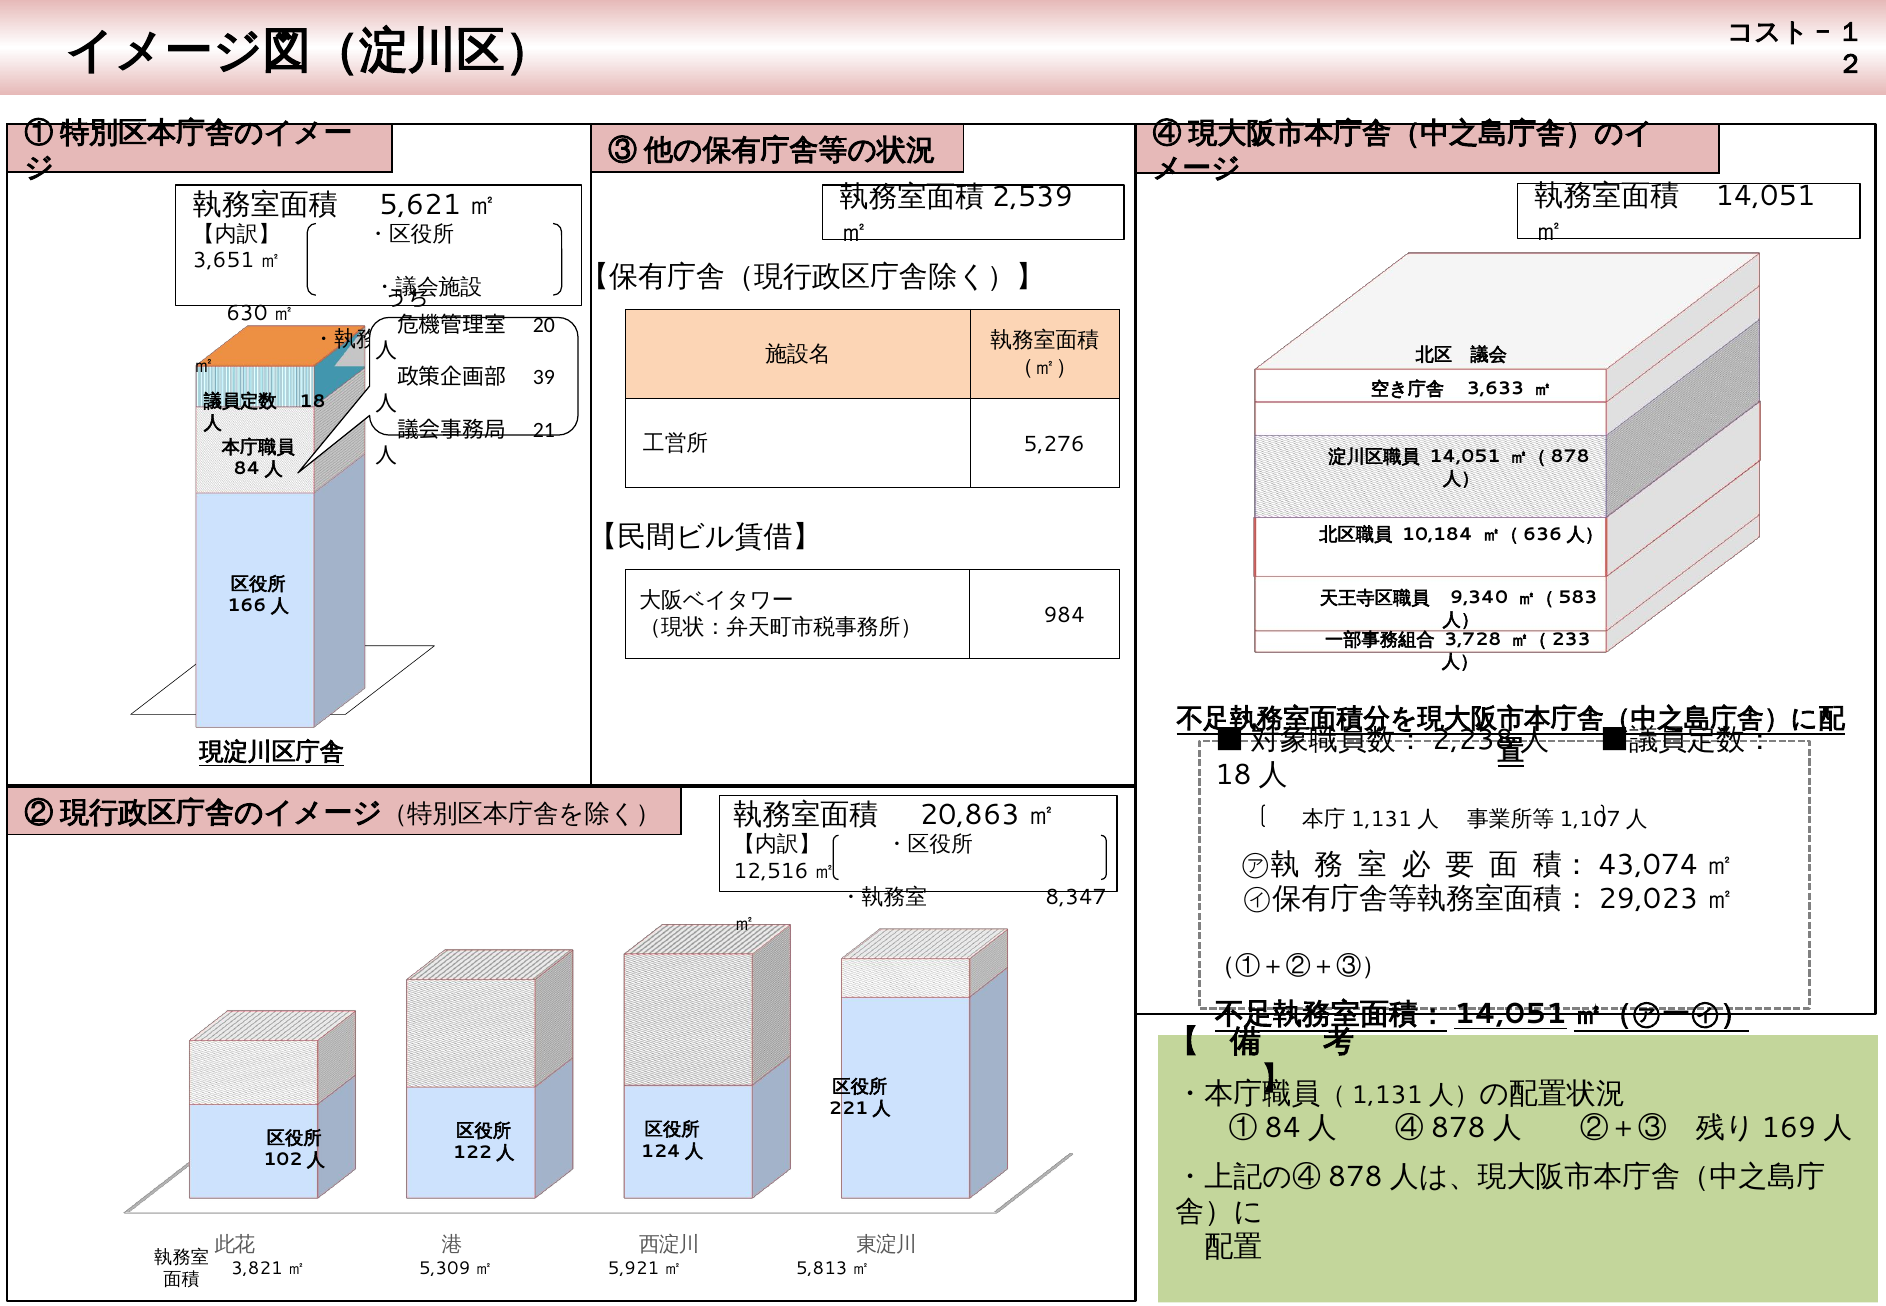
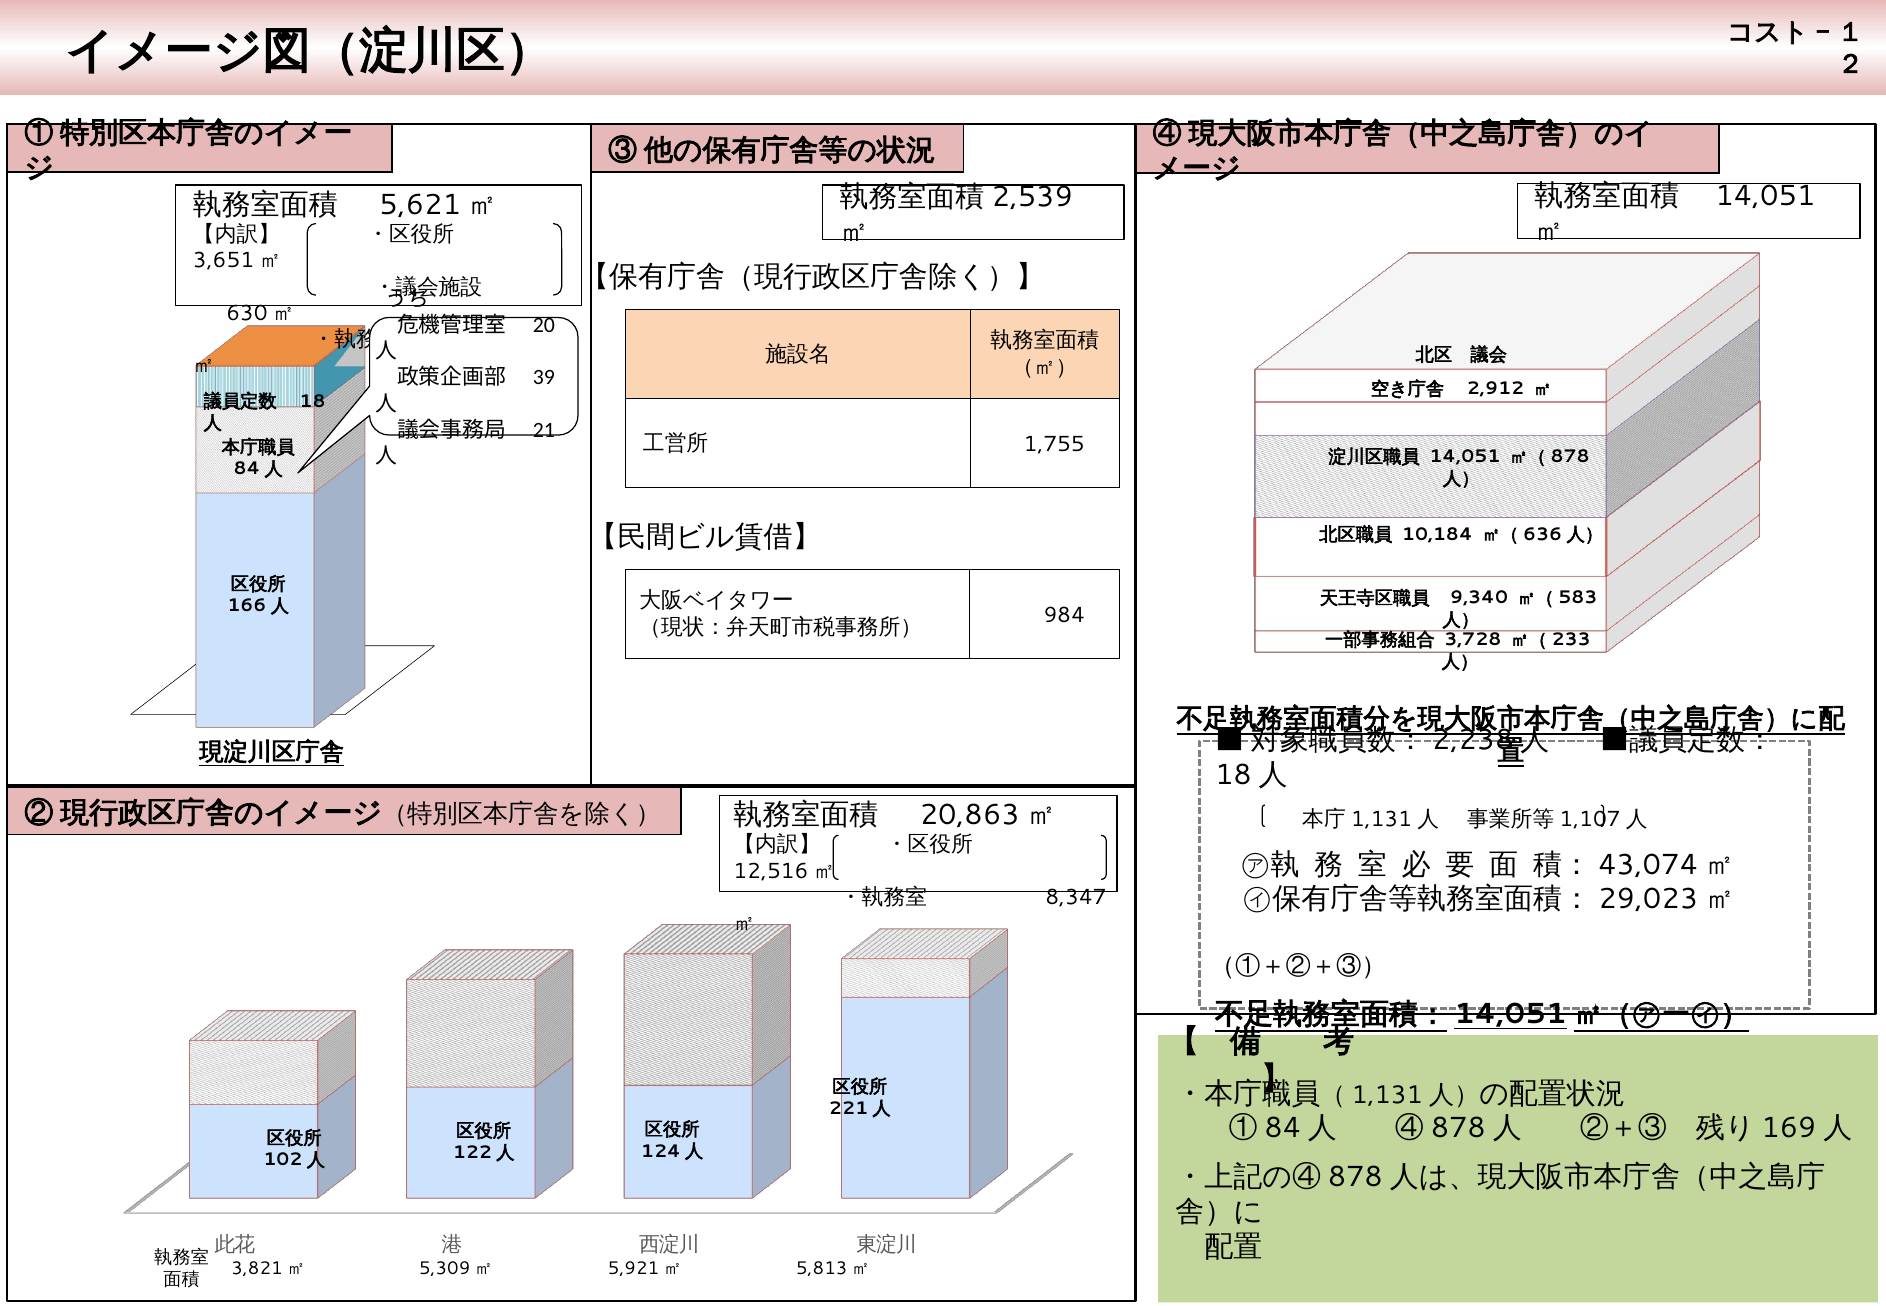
3,633: 3,633 -> 2,912 (1495, 389)
5,276: 5,276 -> 1,755 (1054, 444)
